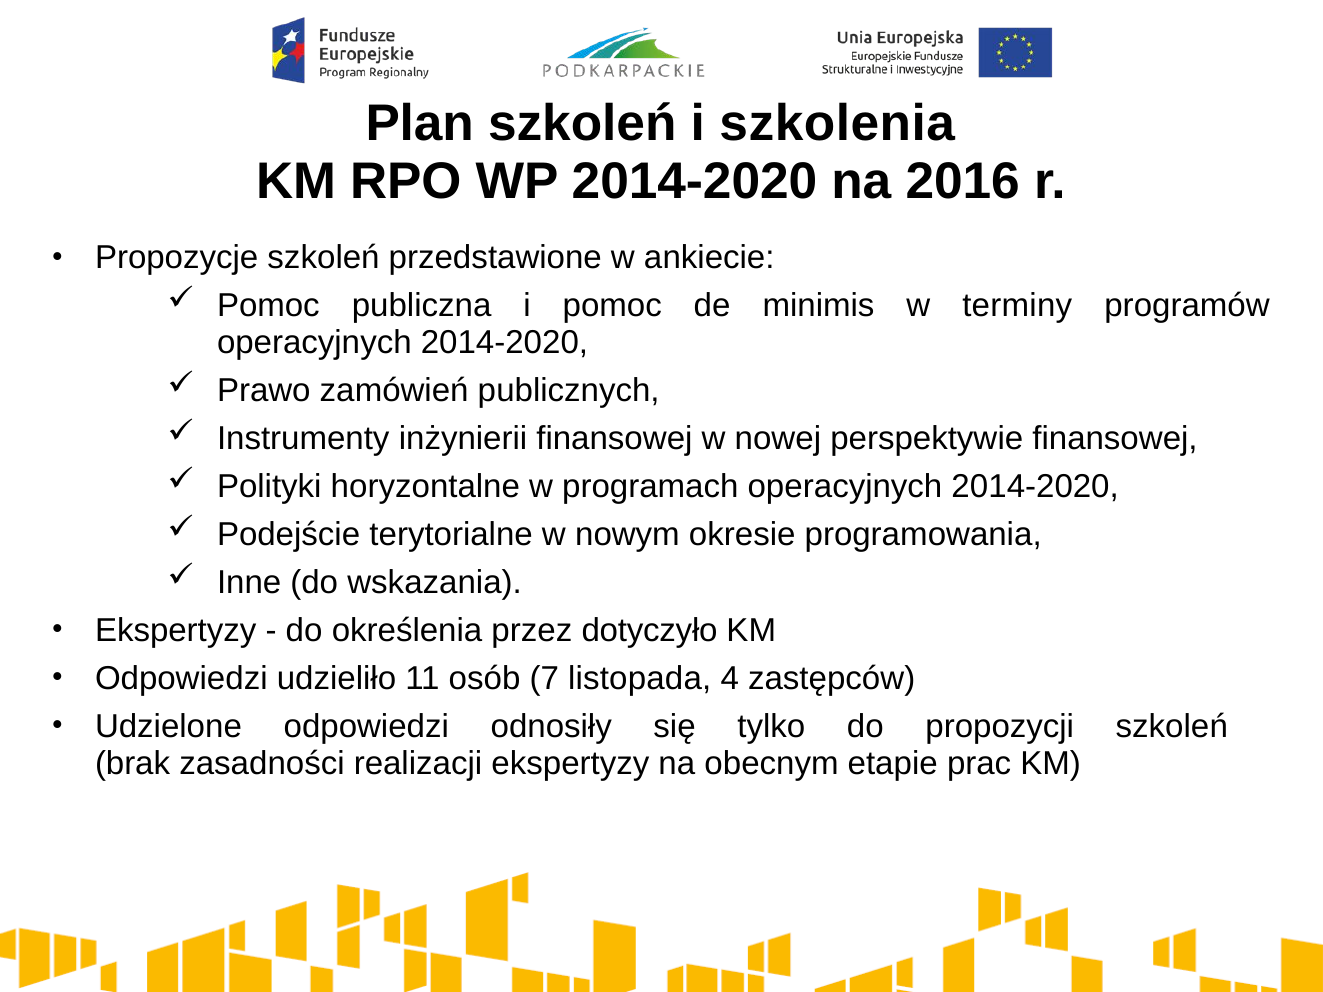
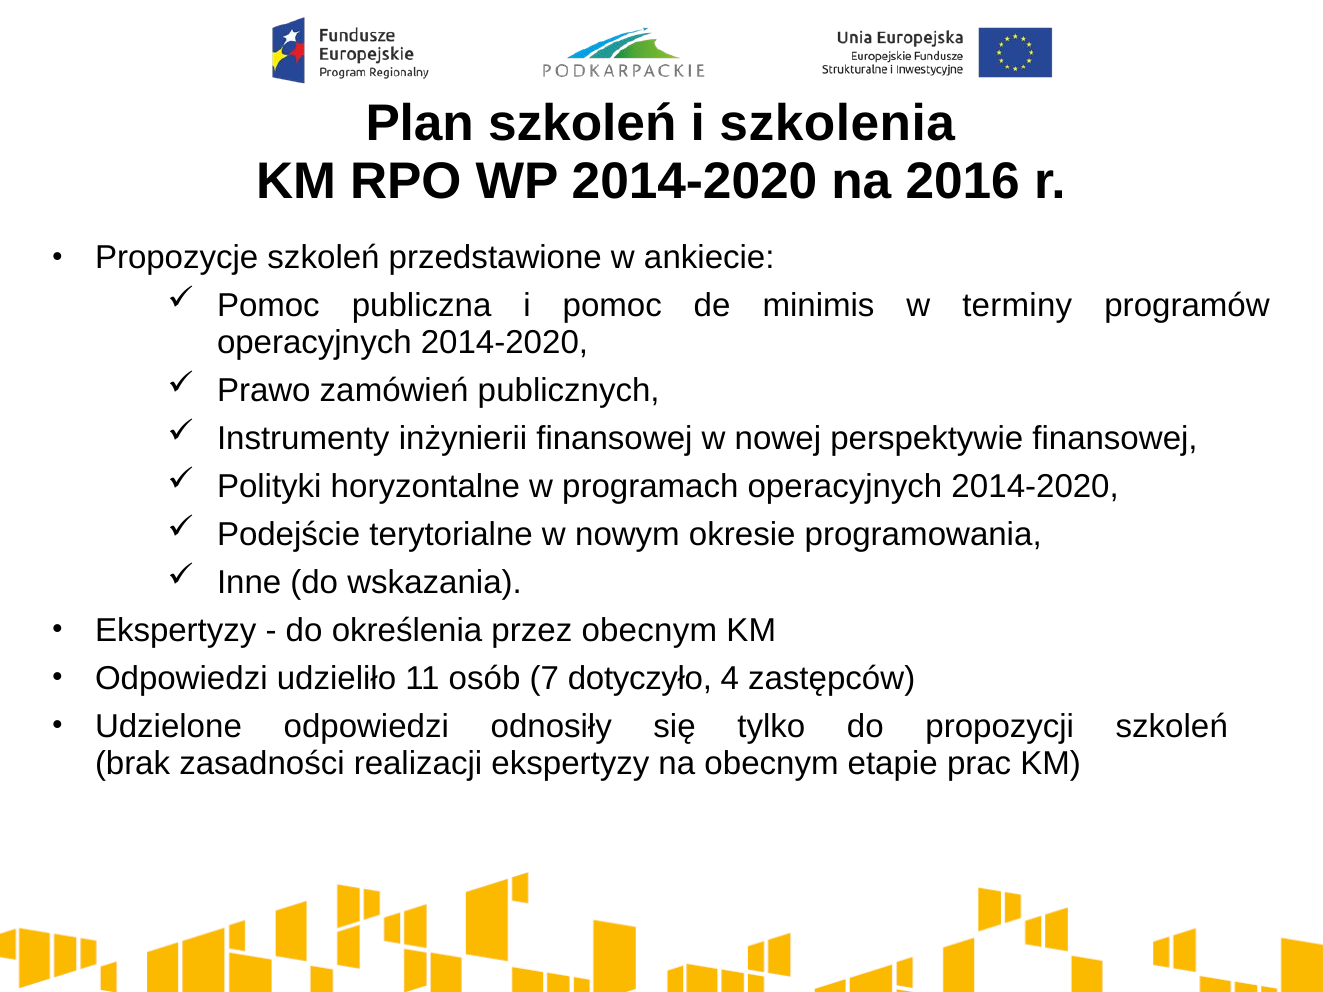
przez dotyczyło: dotyczyło -> obecnym (649, 631)
listopada: listopada -> dotyczyło (640, 679)
